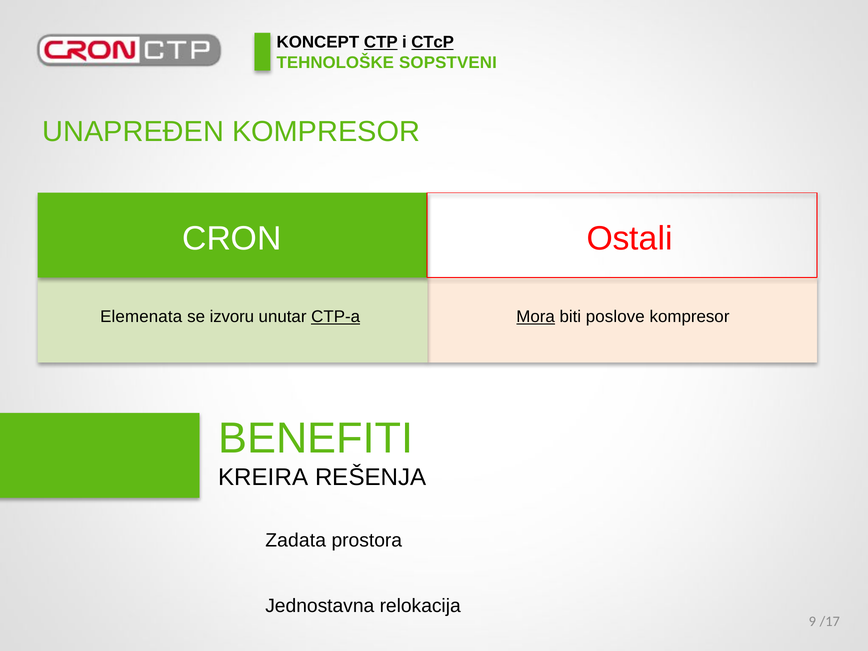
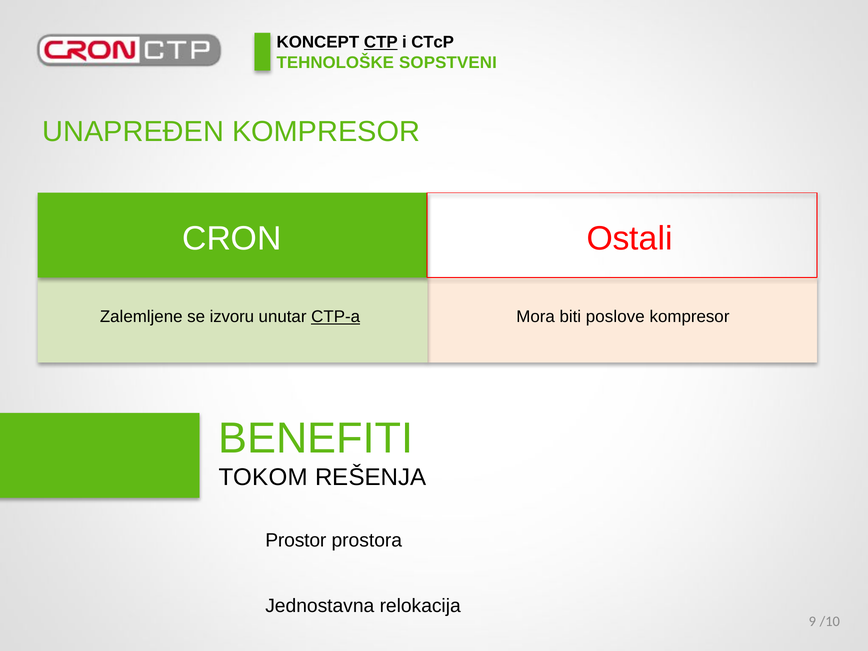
CTcP underline: present -> none (433, 42)
Elemenata: Elemenata -> Zalemljene (141, 317)
Mora underline: present -> none (536, 317)
KREIRA: KREIRA -> TOKOM (263, 477)
Zadata: Zadata -> Prostor (296, 541)
/17: /17 -> /10 (830, 622)
